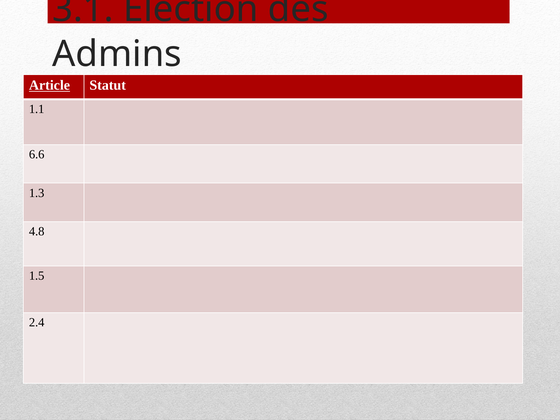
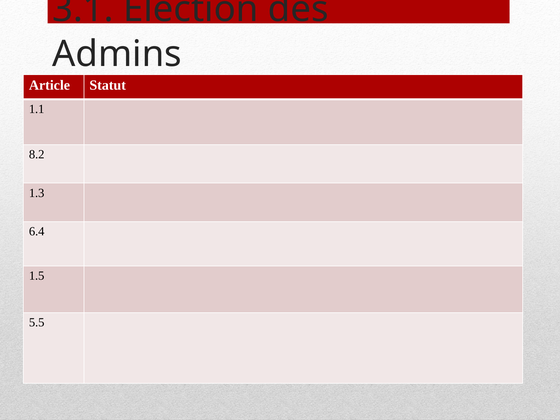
Article underline: present -> none (49, 85)
6.6: 6.6 -> 8.2 (37, 154)
4.8: 4.8 -> 6.4 (37, 231)
2.4: 2.4 -> 5.5 (37, 322)
